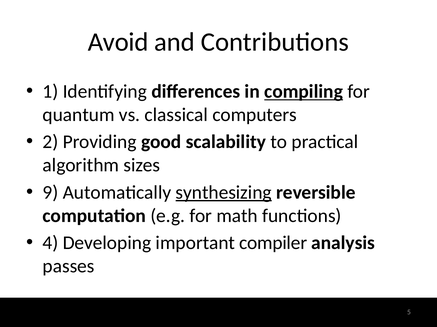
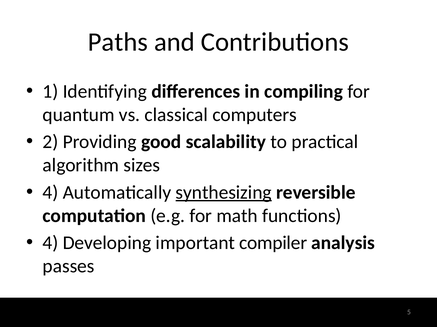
Avoid: Avoid -> Paths (118, 42)
compiling underline: present -> none (304, 92)
9: 9 -> 4 (50, 193)
